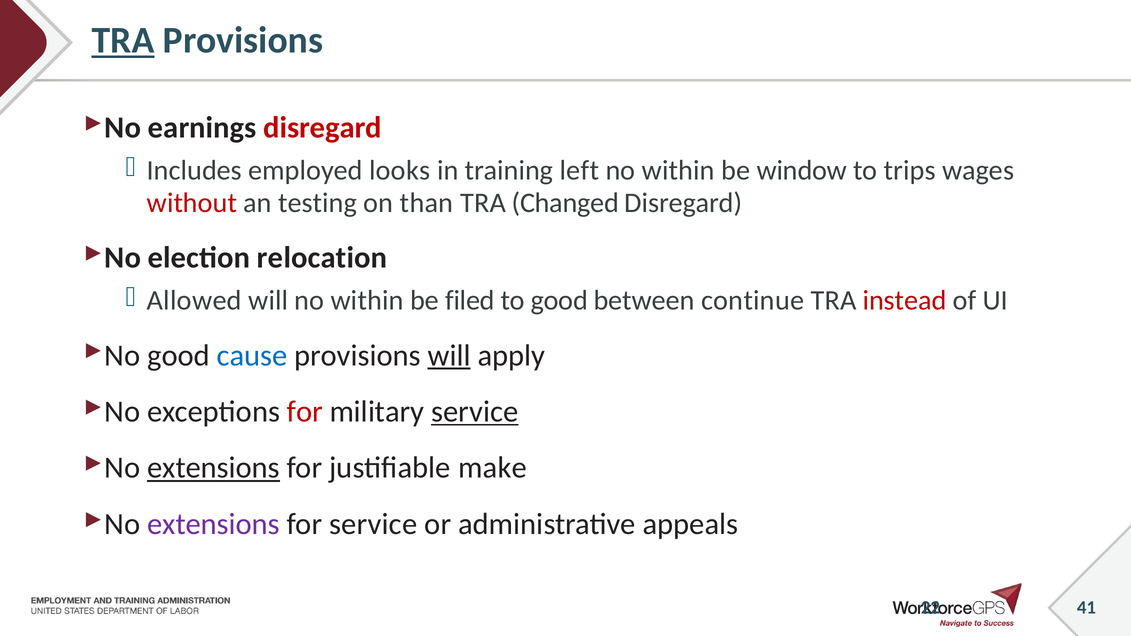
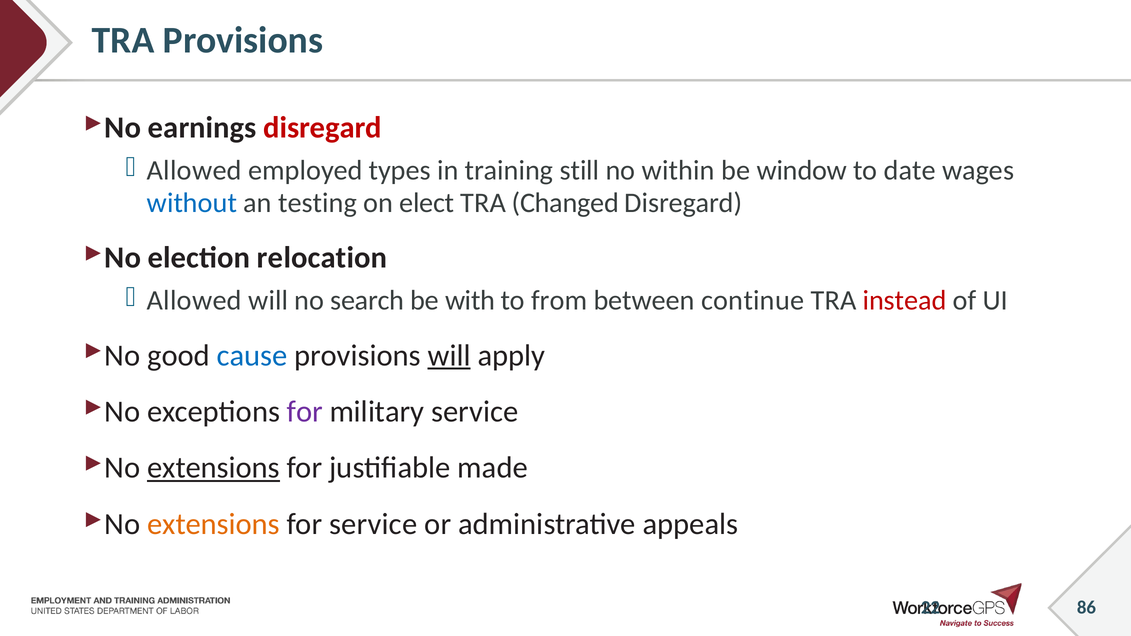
TRA underline: present -> none (123, 40)
Includes: Includes -> Allowed (194, 171)
looks: looks -> types (400, 171)
left: left -> still (579, 171)
trips: trips -> date (910, 171)
without colour: red -> blue (192, 203)
than: than -> elect (427, 203)
will no within: within -> search (367, 301)
filed: filed -> with (470, 301)
to good: good -> from (559, 301)
for colour: red -> purple (305, 412)
service underline: present -> none (475, 412)
make: make -> made (493, 468)
extensions colour: purple -> orange (214, 524)
41: 41 -> 86 (1086, 608)
